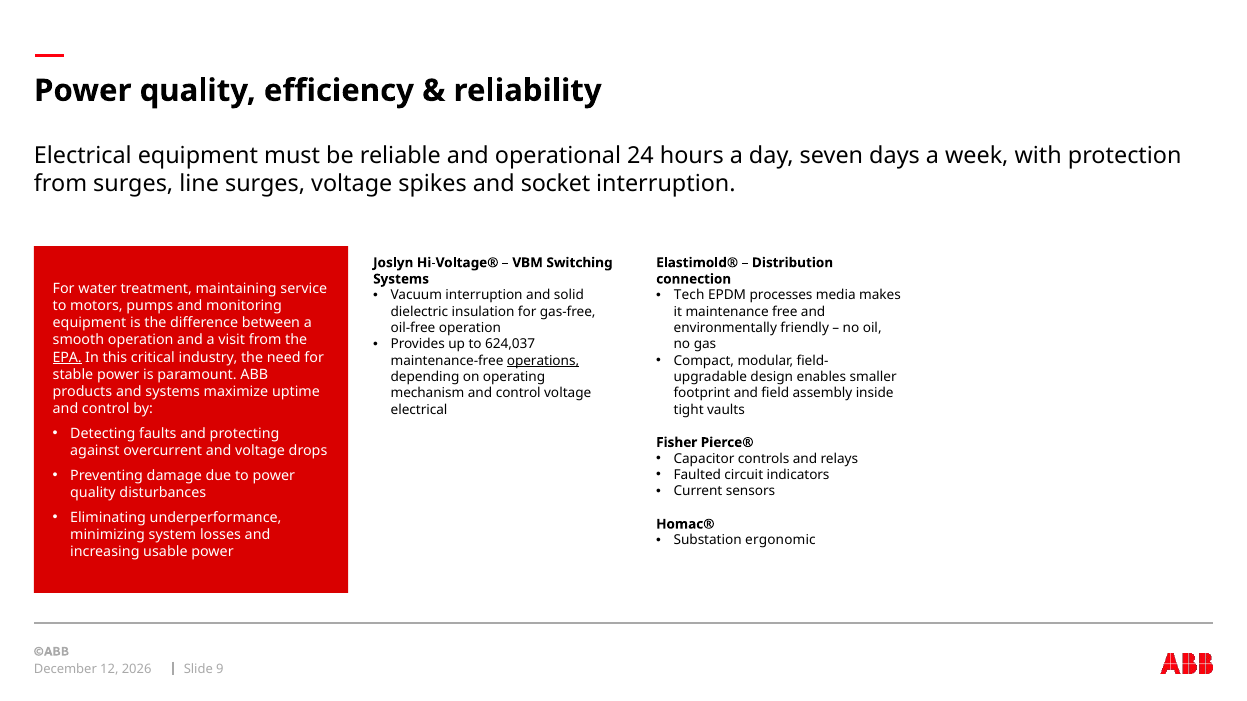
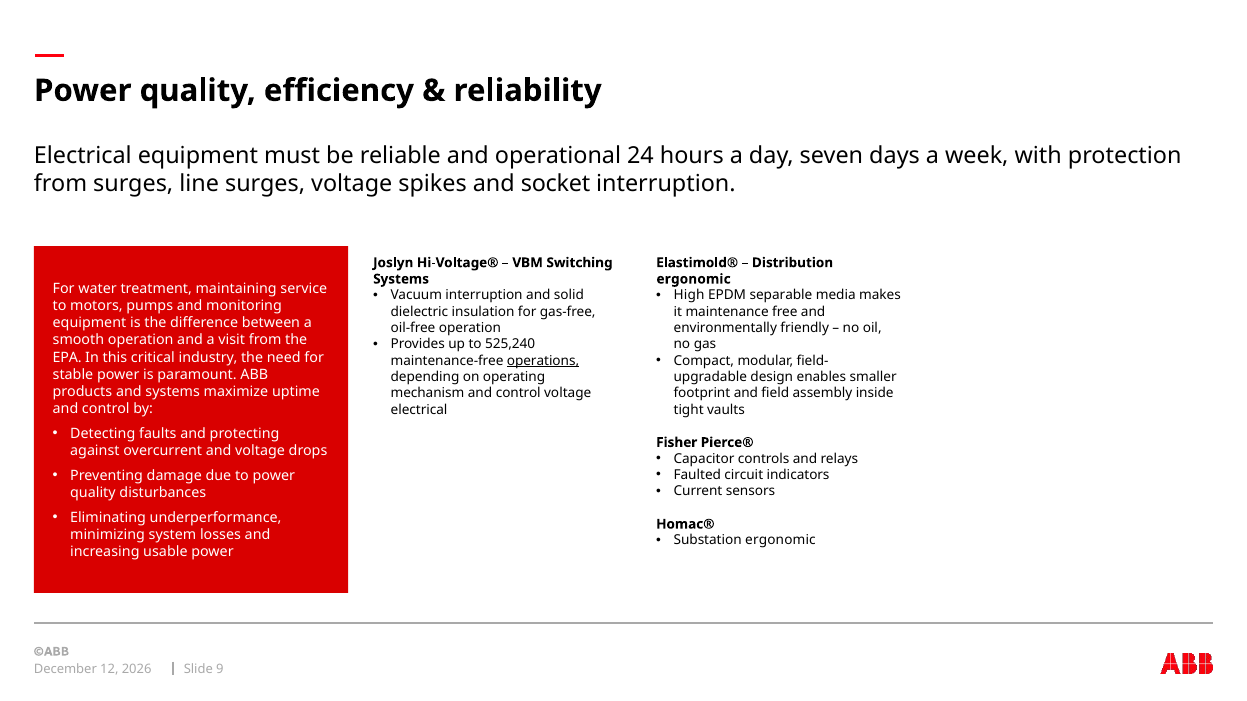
connection: connection -> ergonomic (694, 279)
Tech: Tech -> High (689, 296)
processes: processes -> separable (781, 296)
624,037: 624,037 -> 525,240 (510, 345)
EPA underline: present -> none (67, 358)
